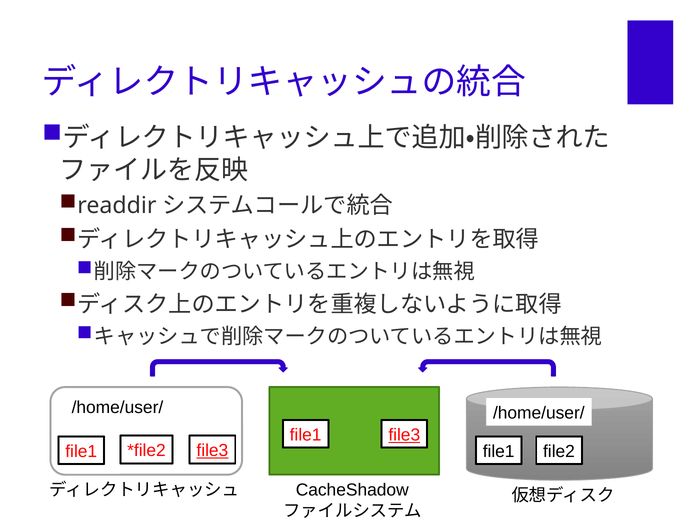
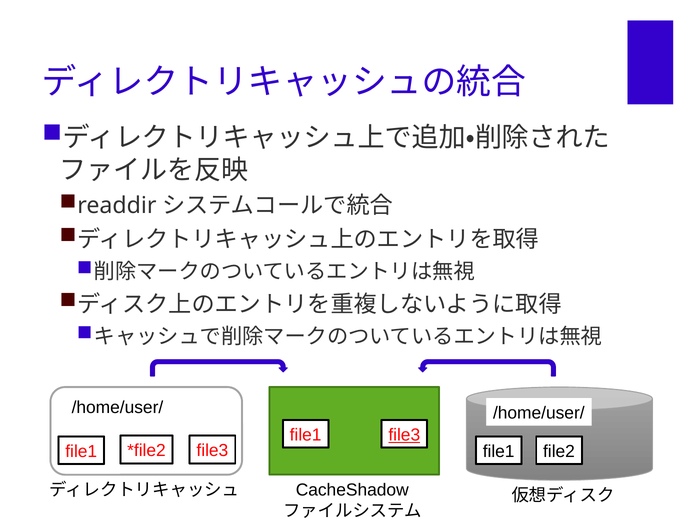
file3 underline: present -> none (212, 450)
